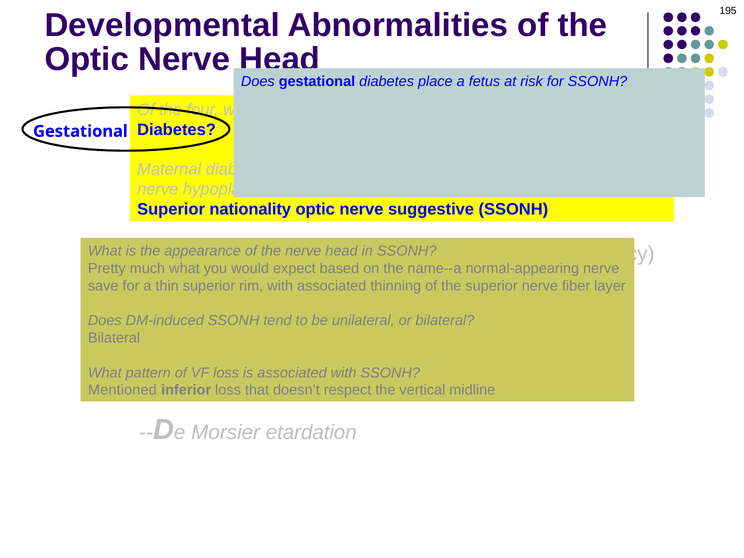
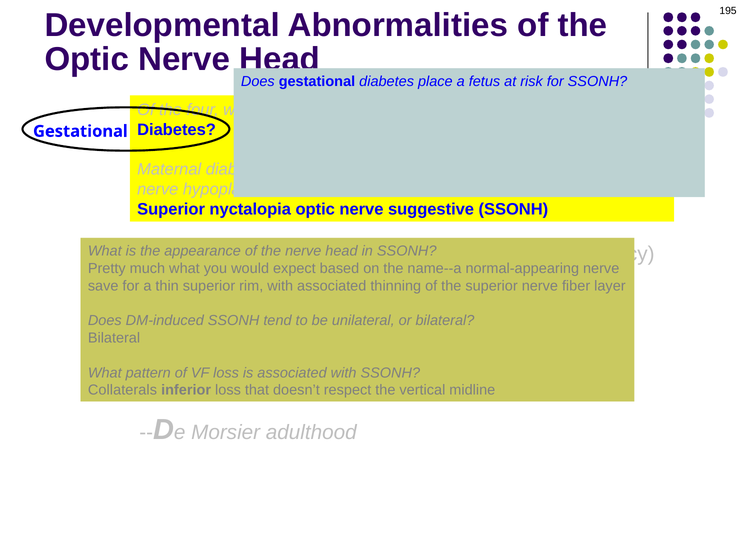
nationality: nationality -> nyctalopia (250, 209)
Mentioned: Mentioned -> Collaterals (122, 390)
etardation: etardation -> adulthood (311, 433)
